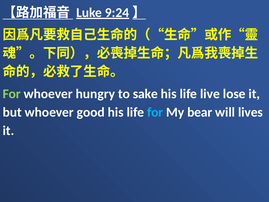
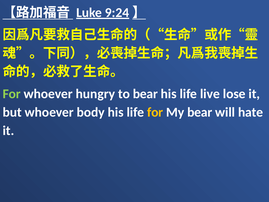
to sake: sake -> bear (145, 94)
good: good -> body (91, 112)
for colour: light blue -> yellow (155, 112)
lives: lives -> hate (251, 112)
